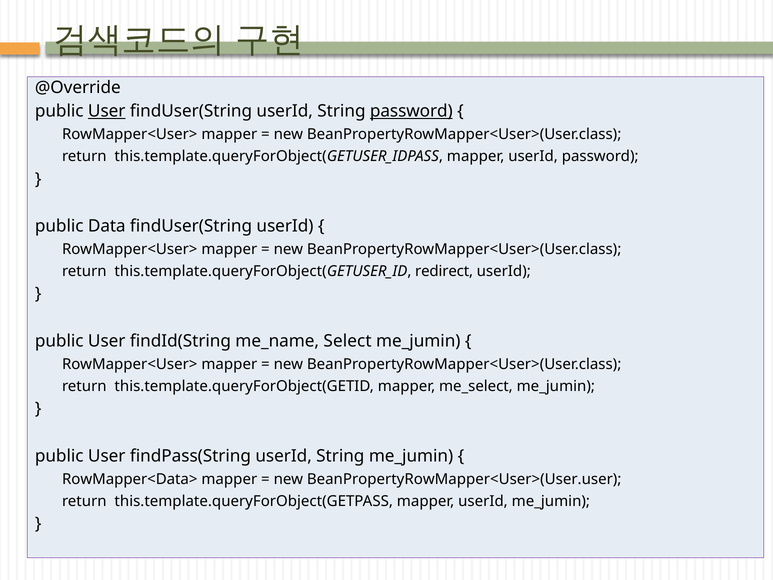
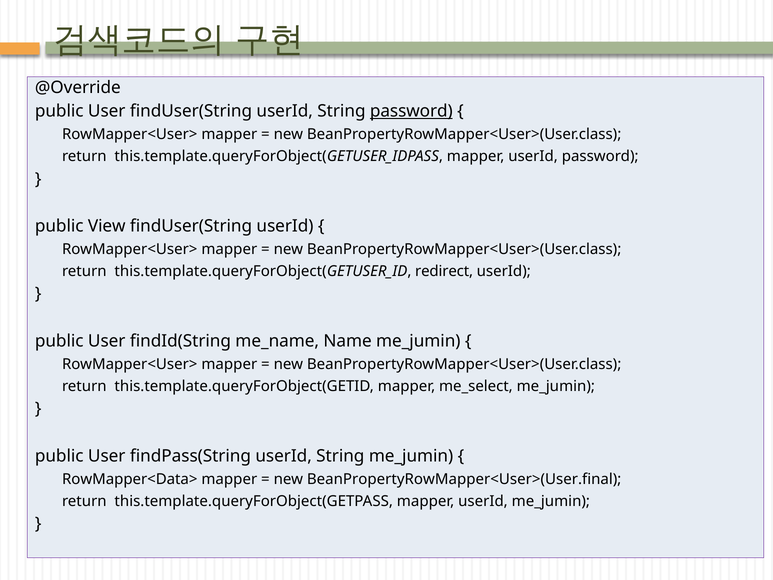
User underline: present -> none (107, 111)
Data: Data -> View (107, 226)
Select: Select -> Name (348, 341)
BeanPropertyRowMapper<User>(User.user: BeanPropertyRowMapper<User>(User.user -> BeanPropertyRowMapper<User>(User.final (464, 479)
